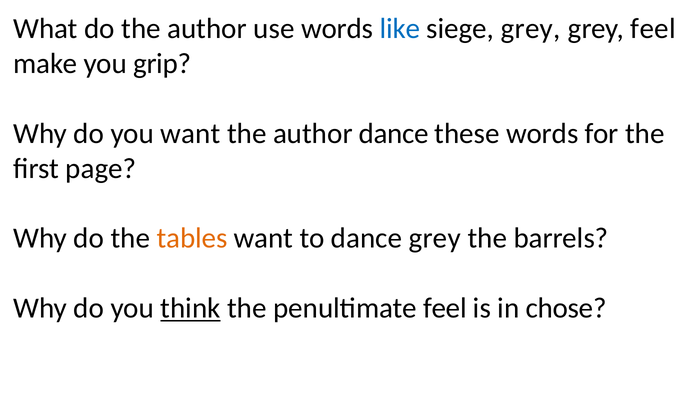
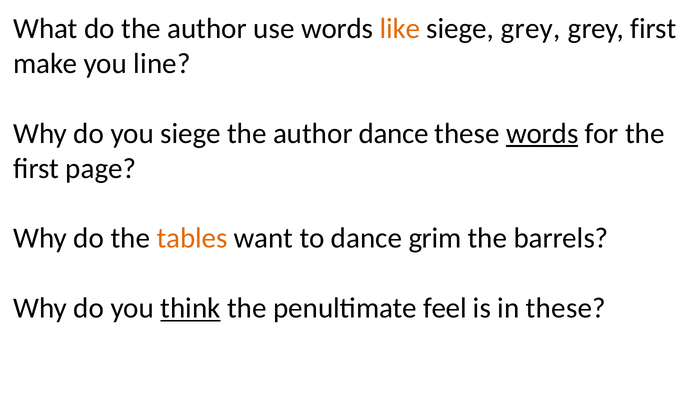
like colour: blue -> orange (400, 29)
grey feel: feel -> first (653, 29)
grip: grip -> line (162, 64)
you want: want -> siege (191, 133)
words underline: none -> present (542, 133)
dance grey: grey -> grim (435, 238)
in chose: chose -> these (566, 308)
